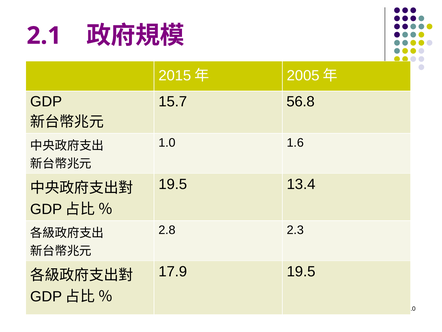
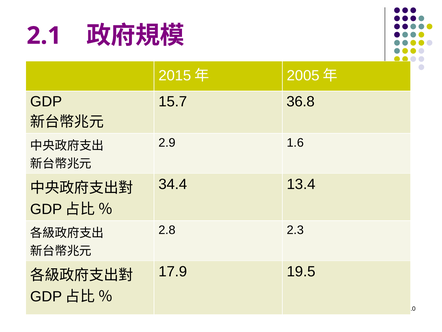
56.8: 56.8 -> 36.8 (301, 102)
1.0: 1.0 -> 2.9 (167, 142)
19.5: 19.5 -> 34.4 (173, 184)
